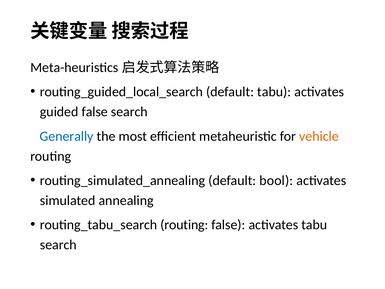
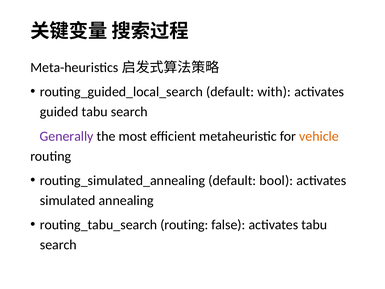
default tabu: tabu -> with (274, 92)
guided false: false -> tabu (95, 112)
Generally colour: blue -> purple (67, 136)
